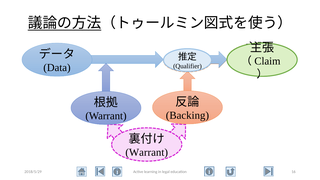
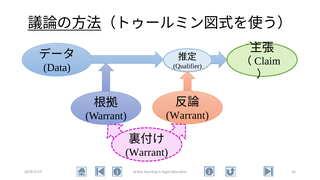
Backing: Backing -> Warrant (187, 115)
